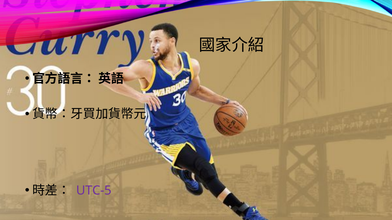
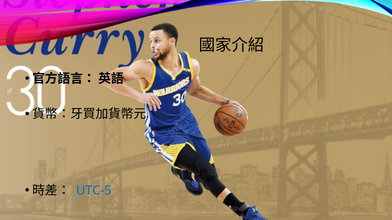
UTC-5 colour: purple -> blue (94, 191)
